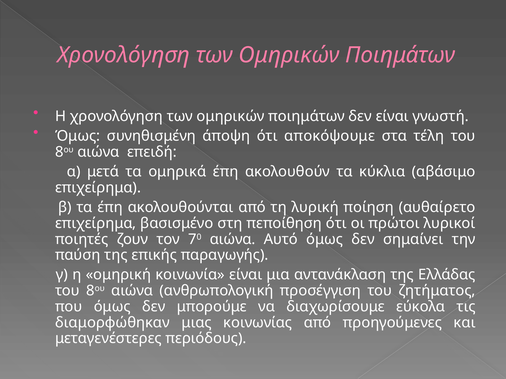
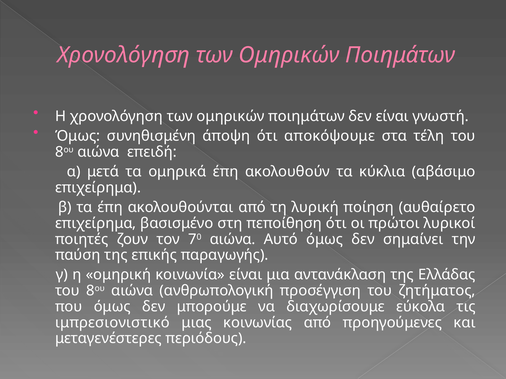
διαμορφώθηκαν: διαμορφώθηκαν -> ιμπρεσιονιστικό (112, 323)
